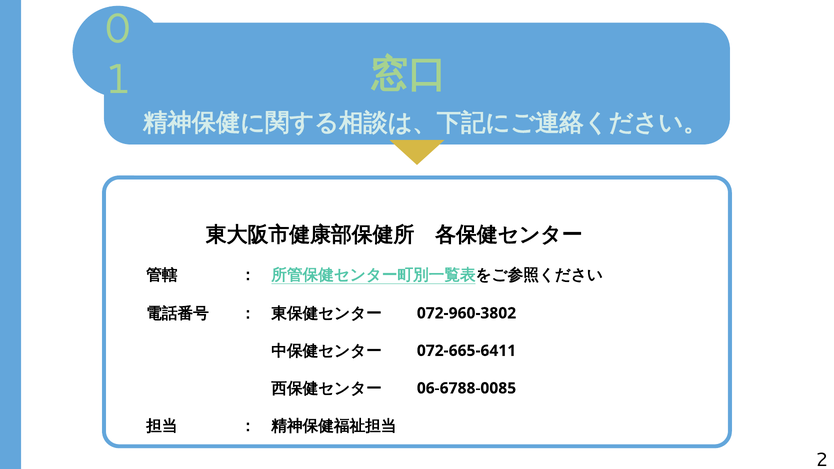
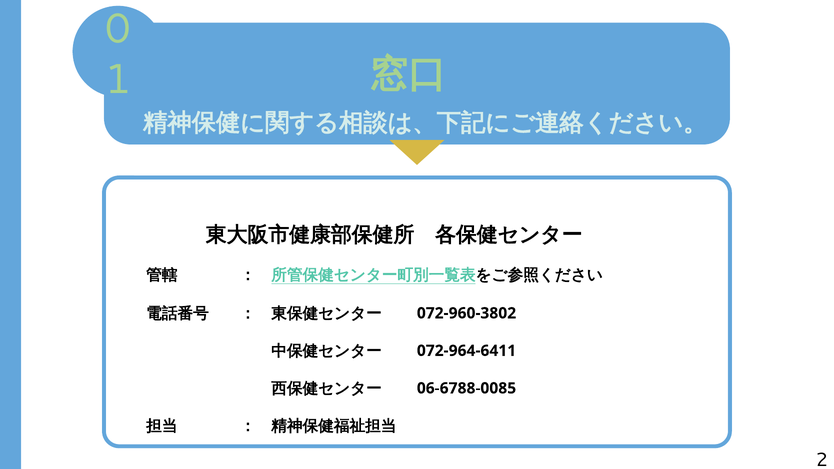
072-665-6411: 072-665-6411 -> 072-964-6411 (467, 351)
